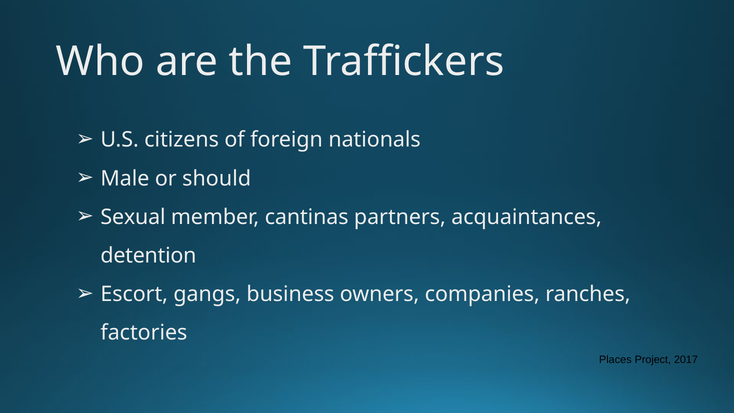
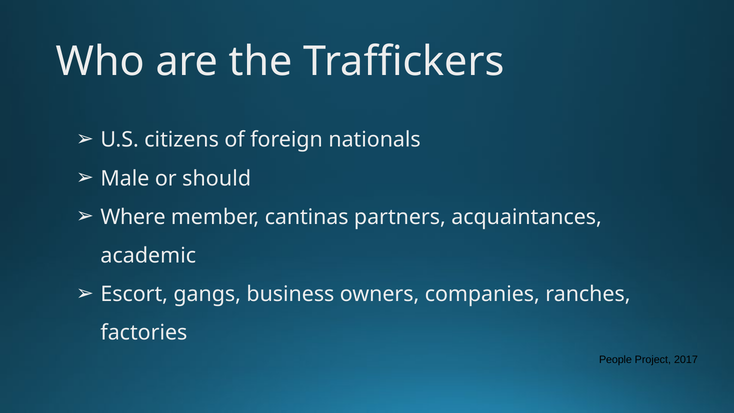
Sexual: Sexual -> Where (133, 217)
detention: detention -> academic (148, 256)
Places: Places -> People (615, 360)
